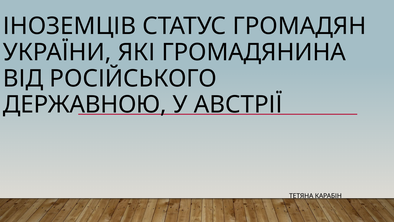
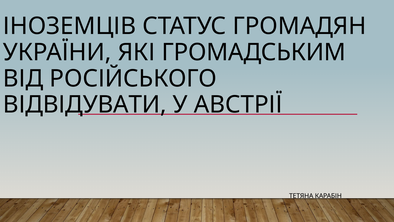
ГРОМАДЯНИНА: ГРОМАДЯНИНА -> ГРОМАДСЬКИМ (254, 52)
ДЕРЖАВНОЮ: ДЕРЖАВНОЮ -> ВІДВІДУВАТИ (85, 105)
